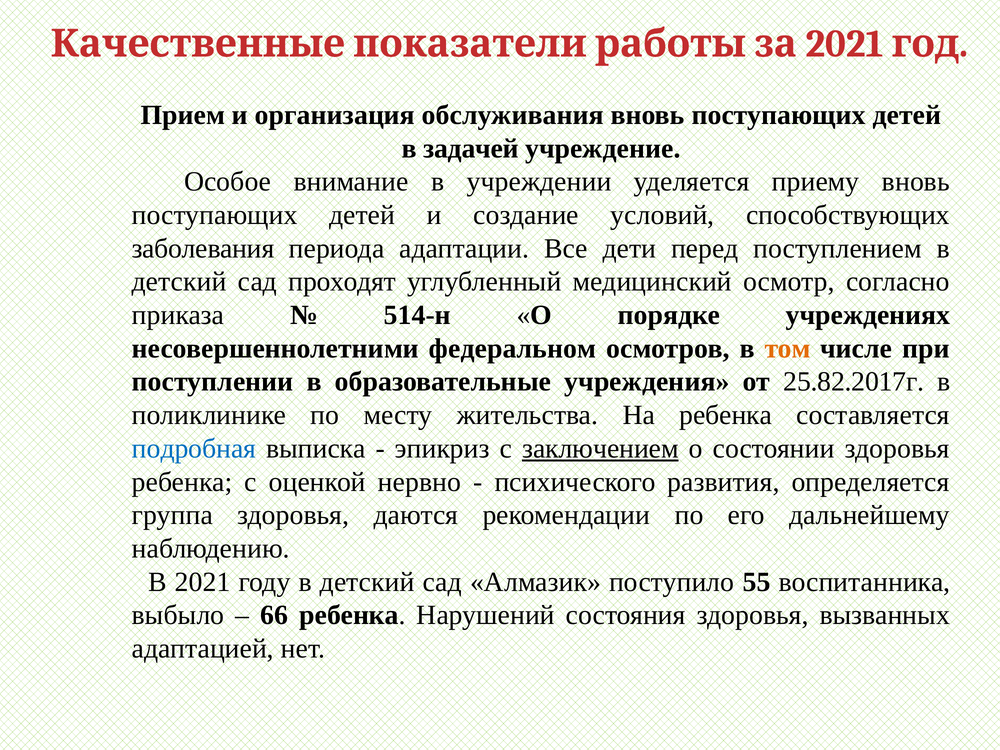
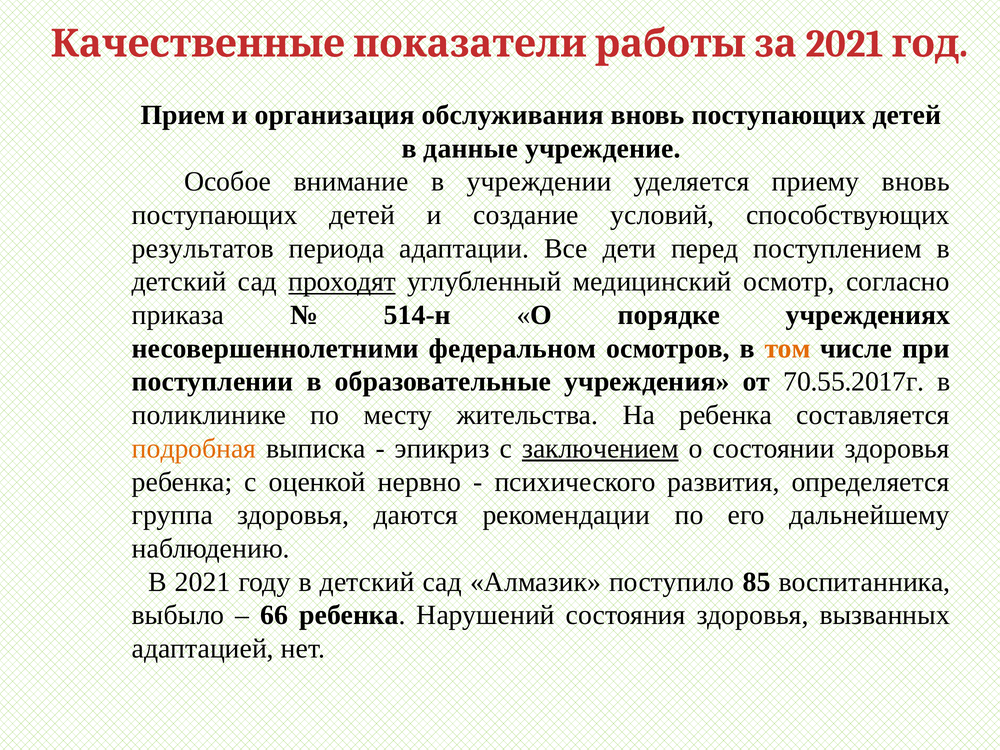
задачей: задачей -> данные (471, 148)
заболевания: заболевания -> результатов (203, 248)
проходят underline: none -> present (342, 282)
25.82.2017г: 25.82.2017г -> 70.55.2017г (854, 382)
подробная colour: blue -> orange (194, 449)
55: 55 -> 85 (757, 582)
